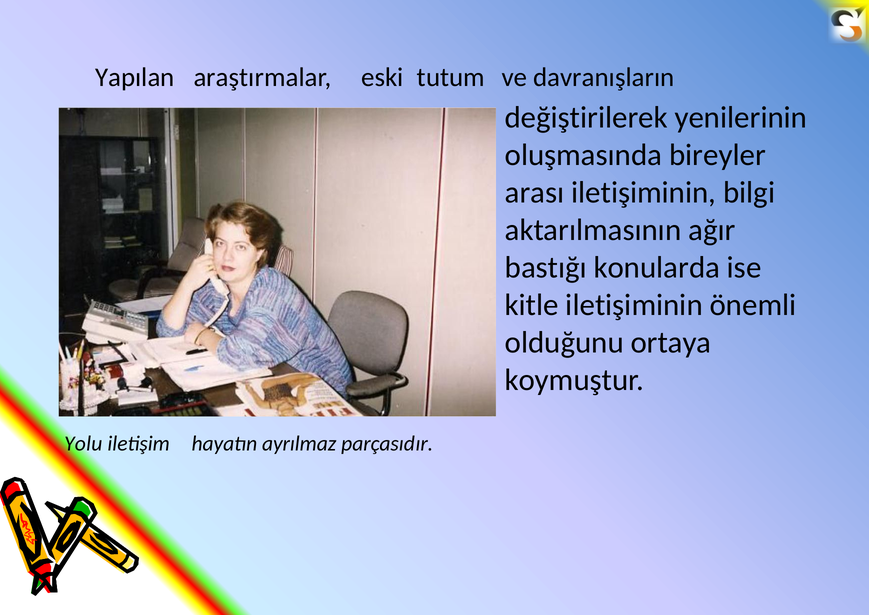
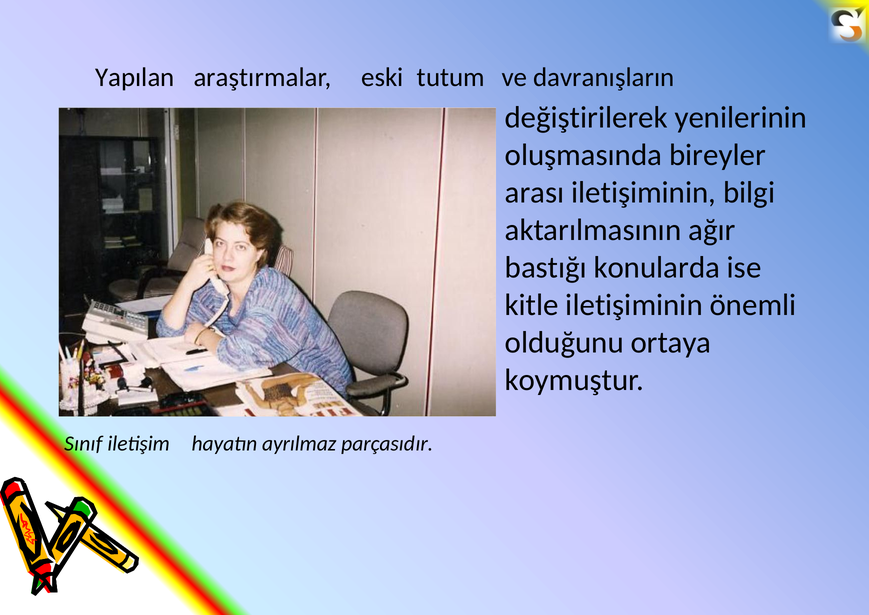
Yolu: Yolu -> Sınıf (83, 444)
